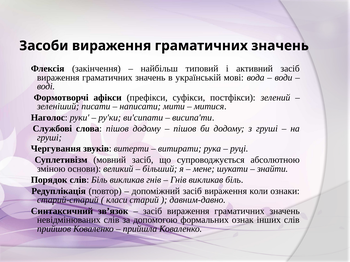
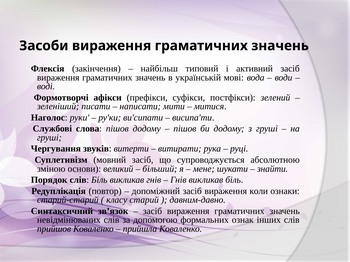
класи: класи -> класу (117, 200)
